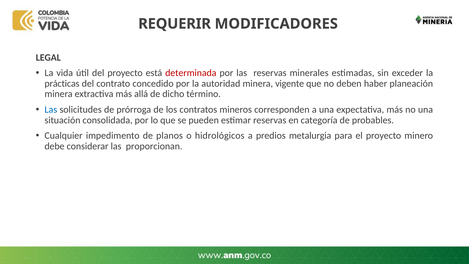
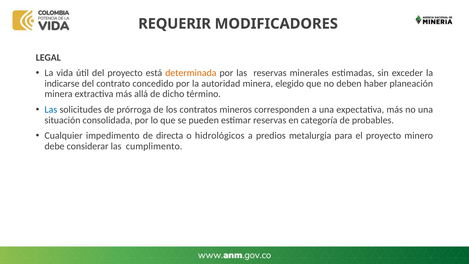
determinada colour: red -> orange (191, 73)
prácticas: prácticas -> indicarse (62, 83)
vigente: vigente -> elegido (290, 83)
planos: planos -> directa (170, 135)
proporcionan: proporcionan -> cumplimento (154, 146)
